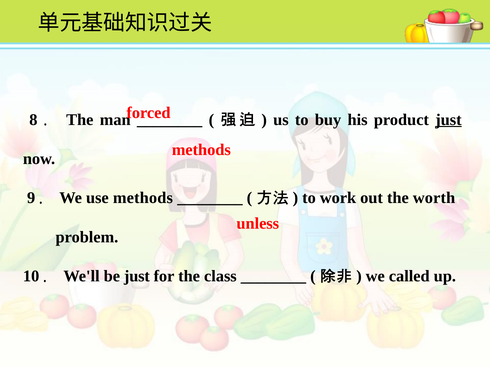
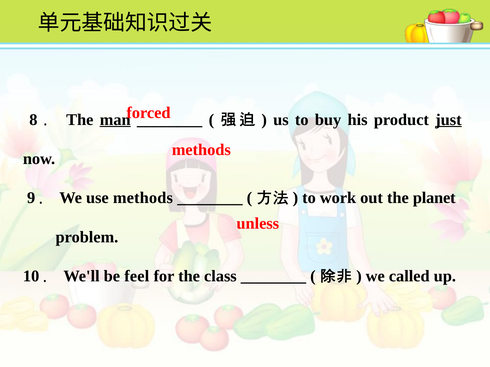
man underline: none -> present (115, 120)
worth: worth -> planet (434, 198)
be just: just -> feel (137, 277)
